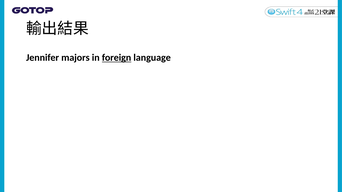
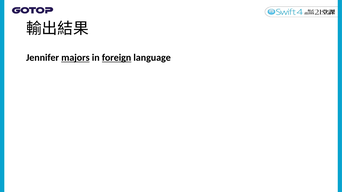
majors underline: none -> present (75, 58)
